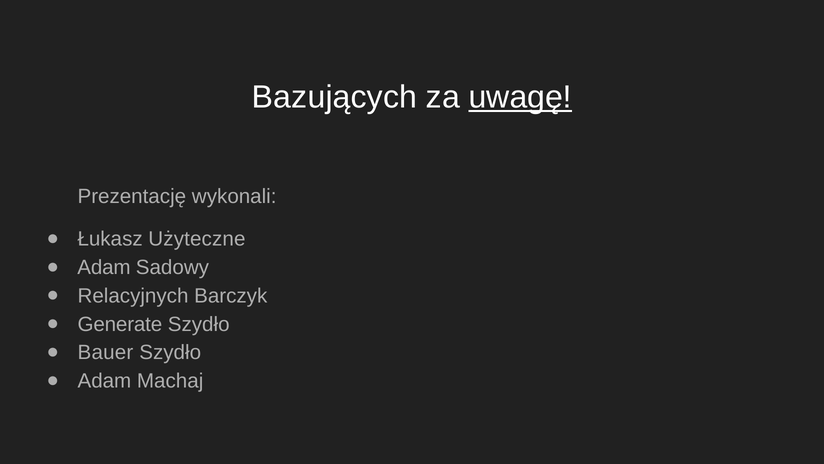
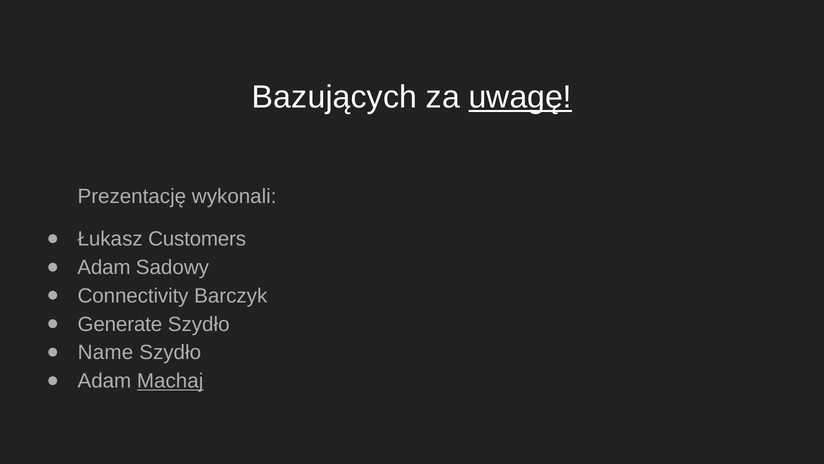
Użyteczne: Użyteczne -> Customers (197, 239)
Relacyjnych: Relacyjnych -> Connectivity (133, 295)
Bauer: Bauer -> Name (105, 352)
Machaj underline: none -> present (170, 381)
